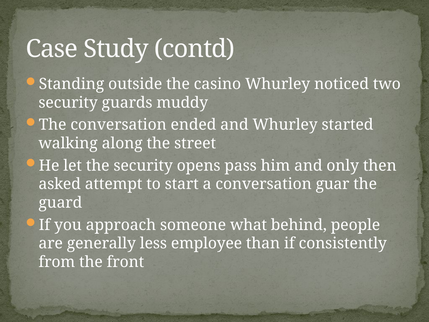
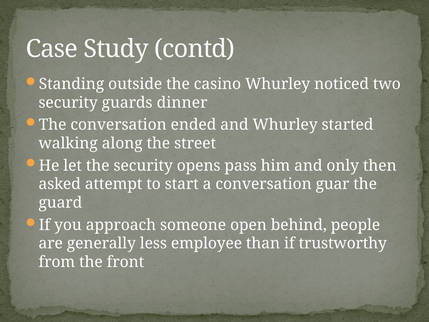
muddy: muddy -> dinner (182, 103)
what: what -> open (248, 225)
consistently: consistently -> trustworthy (343, 243)
